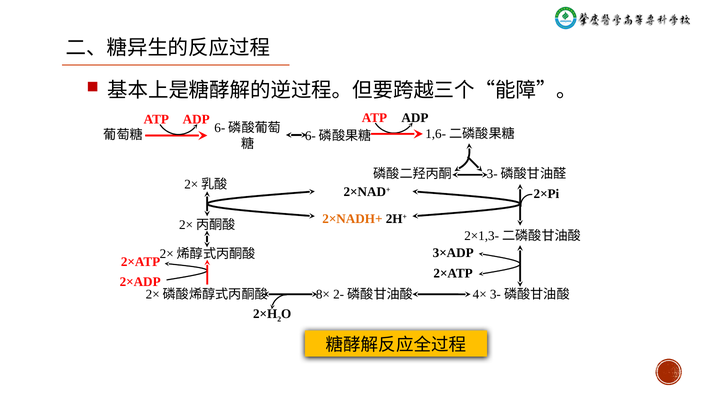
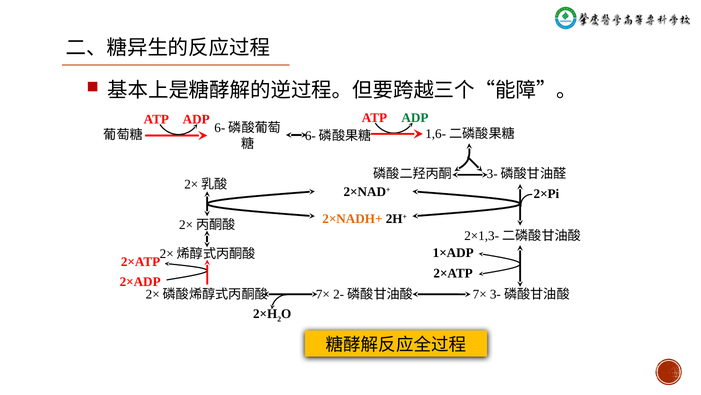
ADP colour: black -> green (415, 118)
3×ADP: 3×ADP -> 1×ADP (453, 252)
8×: 8× -> 7× (323, 294)
4×: 4× -> 7× (480, 294)
